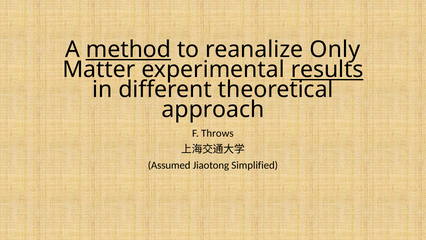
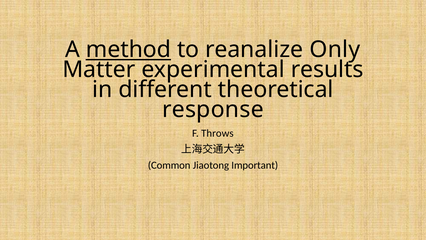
results underline: present -> none (327, 70)
approach: approach -> response (213, 109)
Assumed: Assumed -> Common (169, 165)
Simplified: Simplified -> Important (255, 165)
